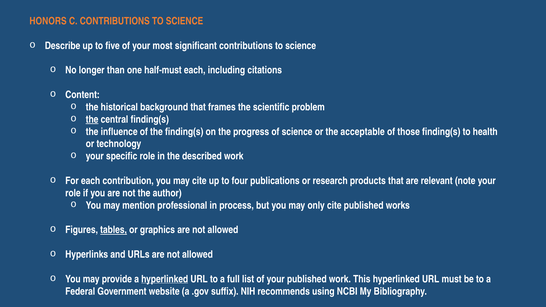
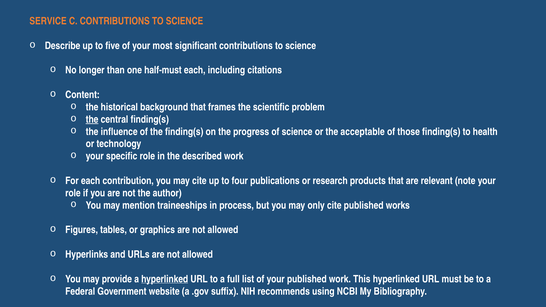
HONORS: HONORS -> SERVICE (48, 21)
professional: professional -> traineeships (182, 205)
tables underline: present -> none (114, 230)
